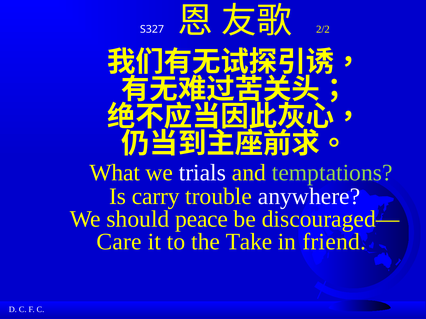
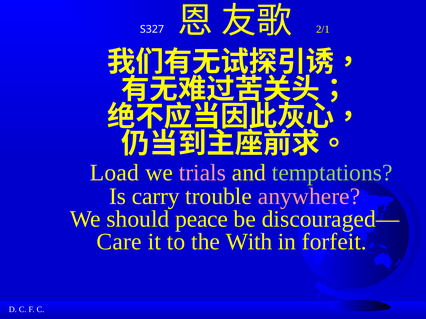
2/2: 2/2 -> 2/1 (323, 29)
What: What -> Load (114, 173)
trials colour: white -> pink (202, 173)
anywhere colour: white -> pink (309, 197)
Take: Take -> With (249, 242)
friend: friend -> forfeit (334, 242)
